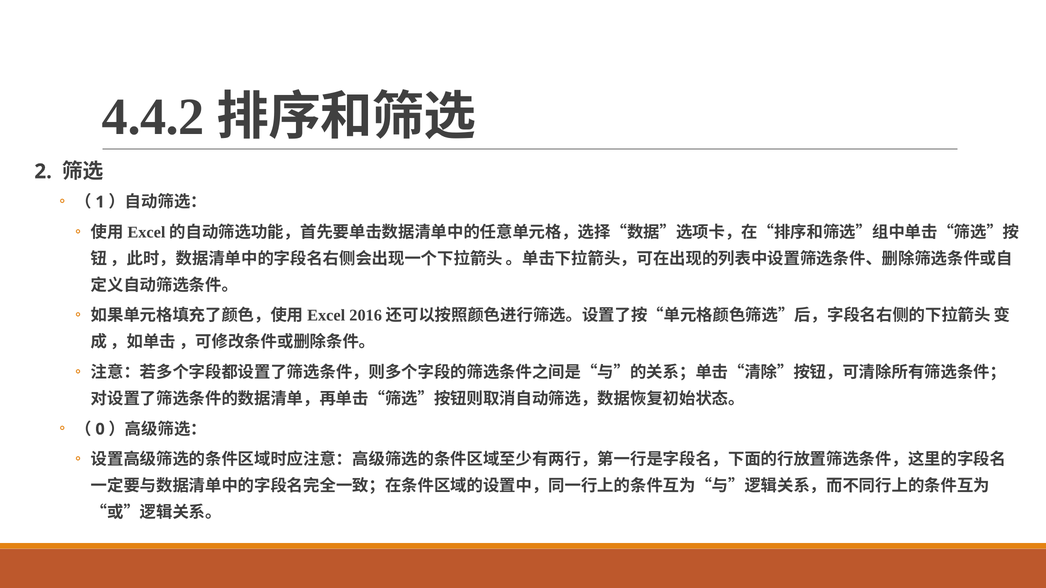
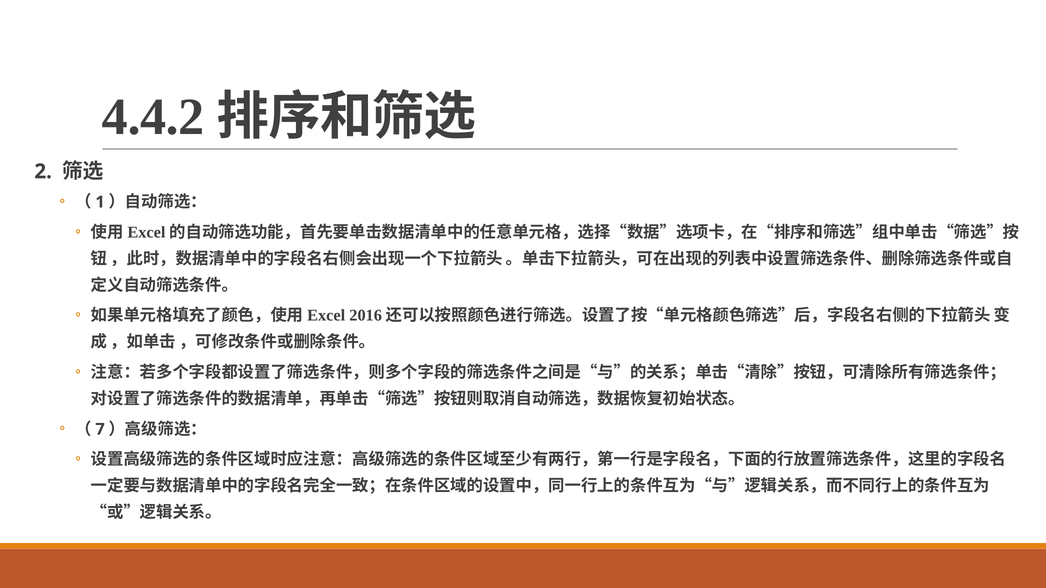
0: 0 -> 7 (100, 429)
